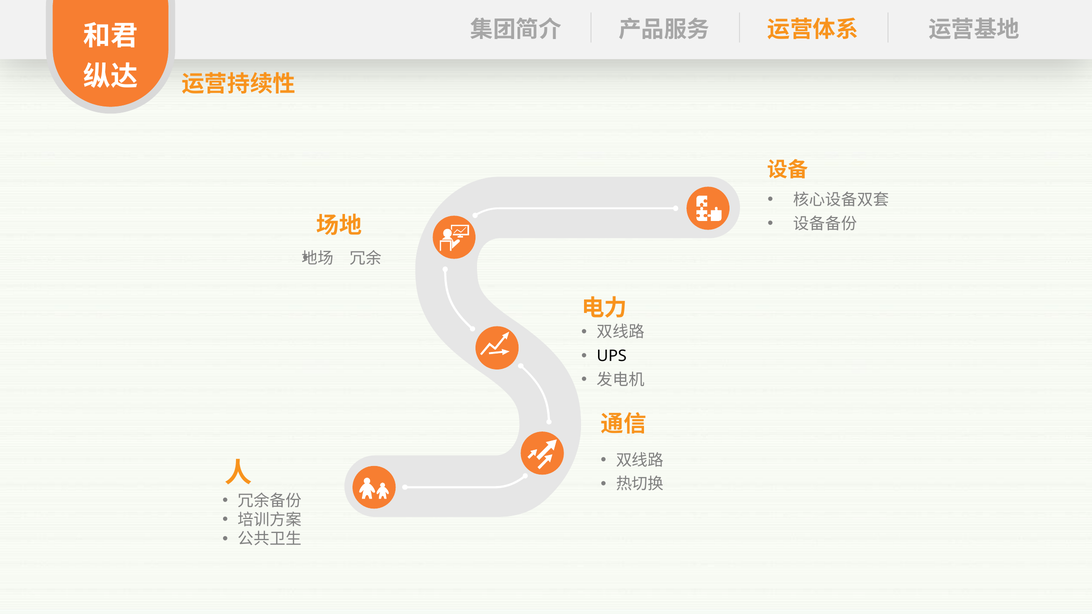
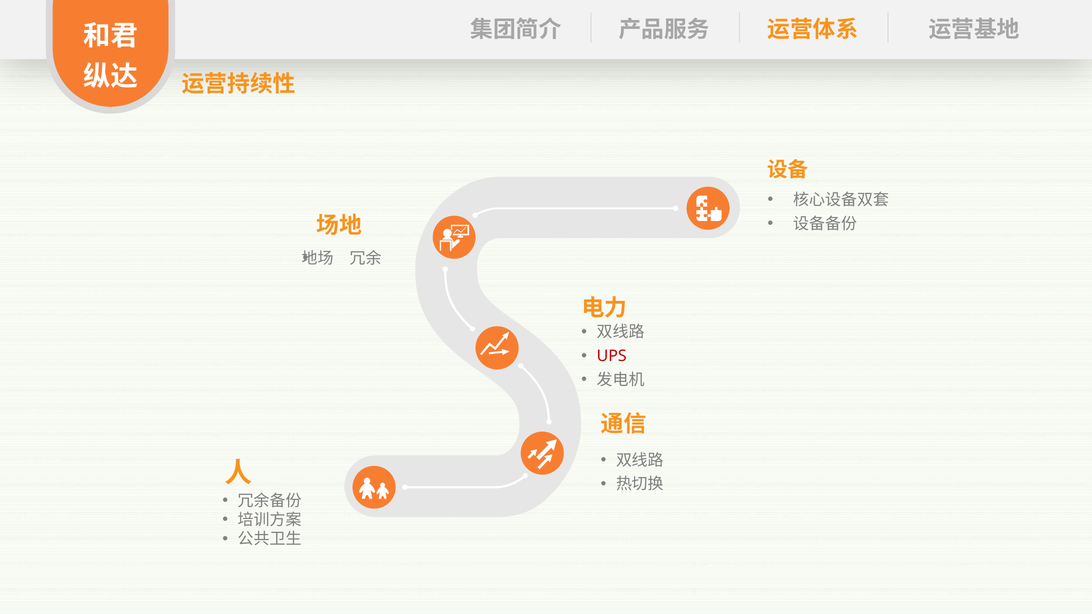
UPS colour: black -> red (612, 356)
